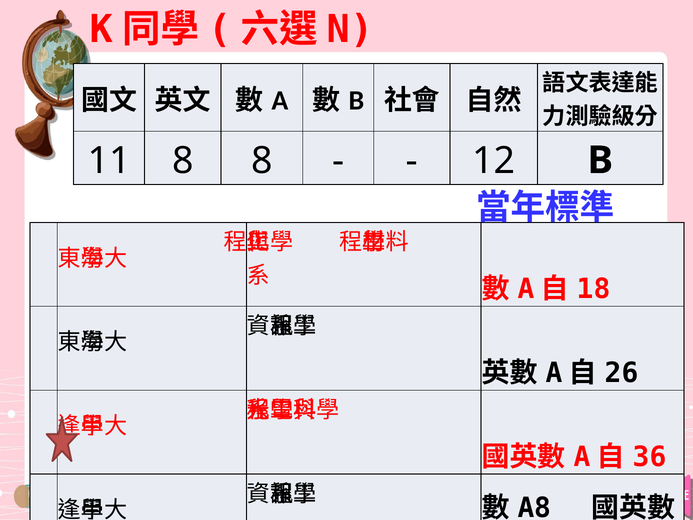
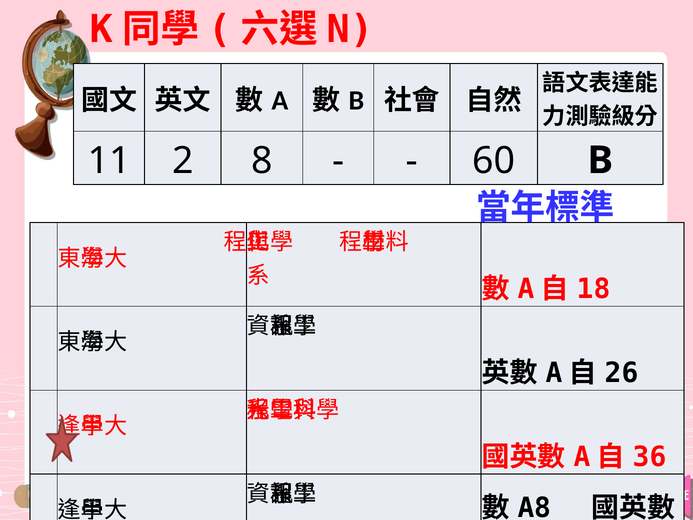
11 8: 8 -> 2 (183, 161)
12: 12 -> 60 (494, 161)
